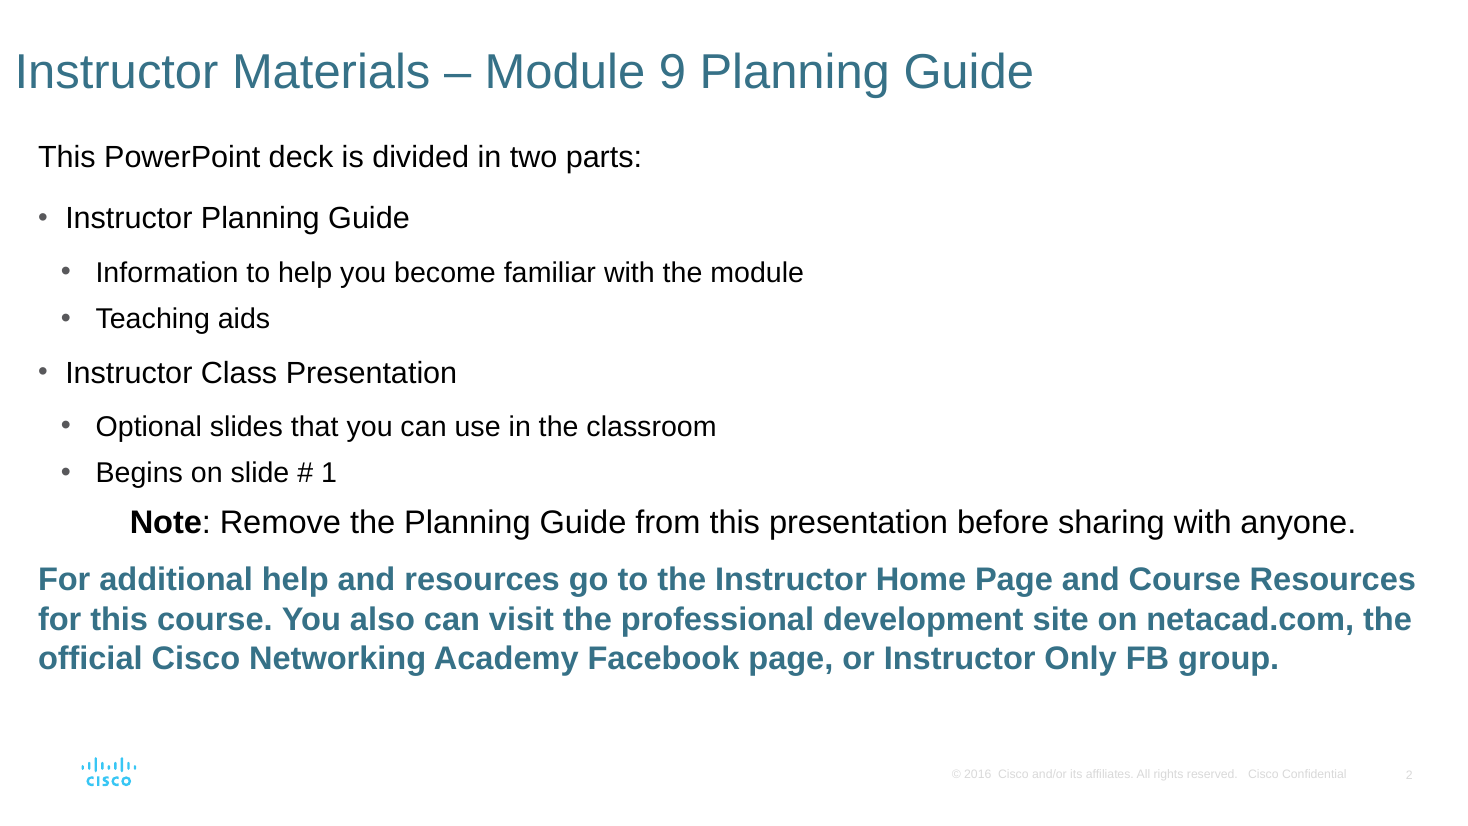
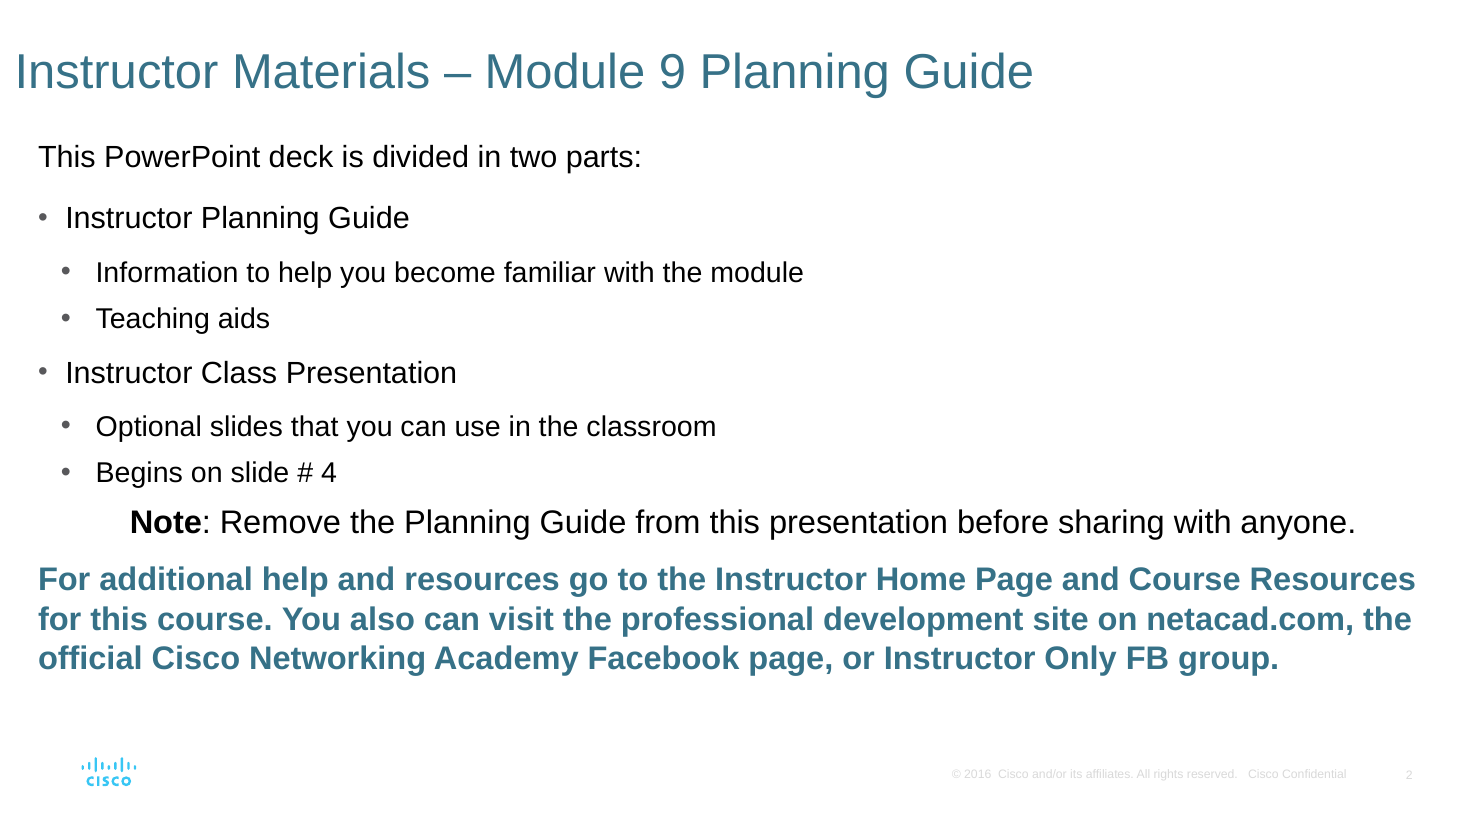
1: 1 -> 4 (329, 473)
